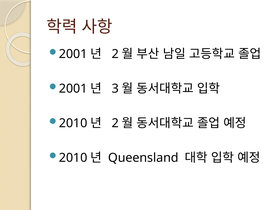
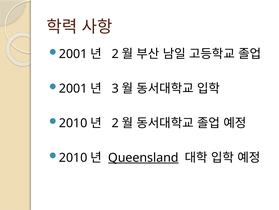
Queensland underline: none -> present (143, 157)
